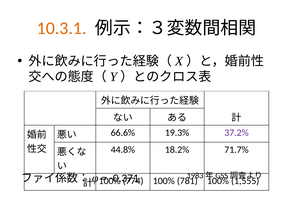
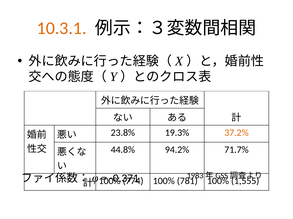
66.6%: 66.6% -> 23.8% (123, 133)
37.2% colour: purple -> orange (236, 133)
18.2%: 18.2% -> 94.2% (177, 150)
